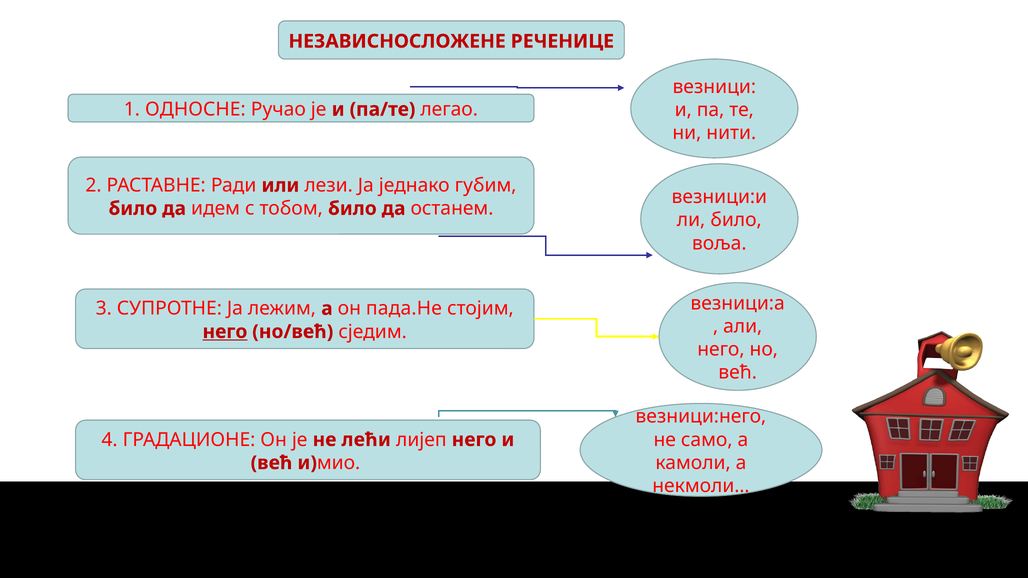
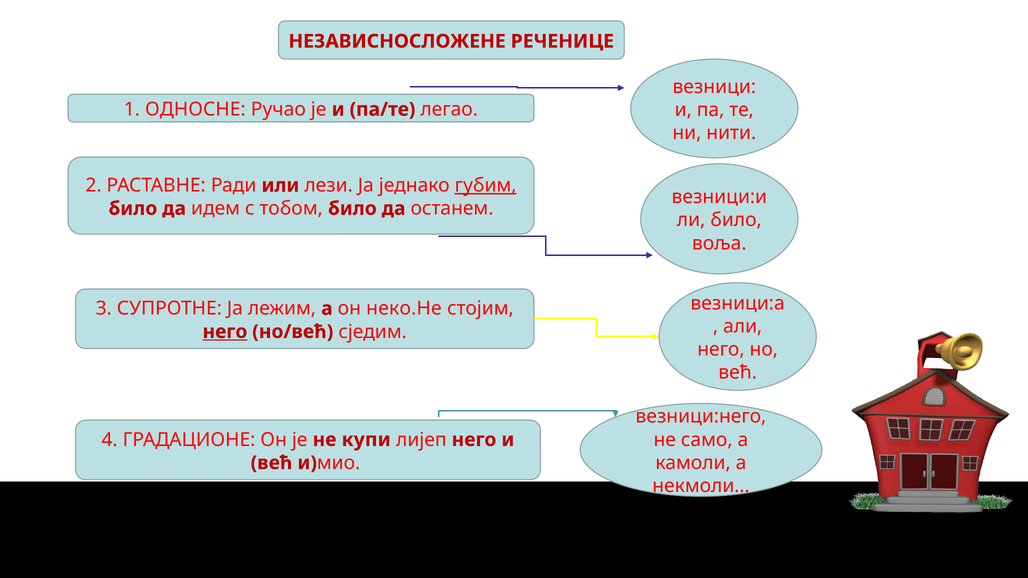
губим underline: none -> present (486, 185)
пада.Не: пада.Не -> неко.Не (404, 309)
лећи: лећи -> купи (366, 440)
